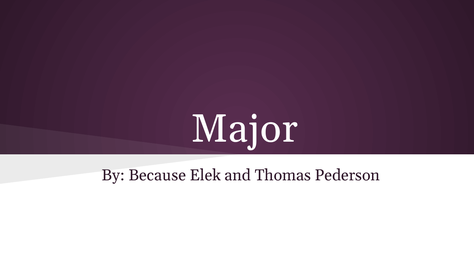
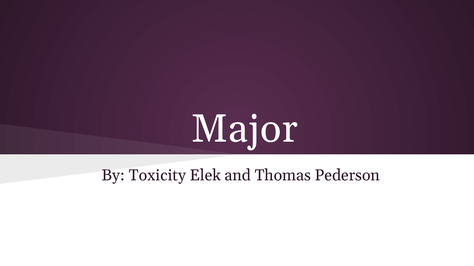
Because: Because -> Toxicity (157, 176)
